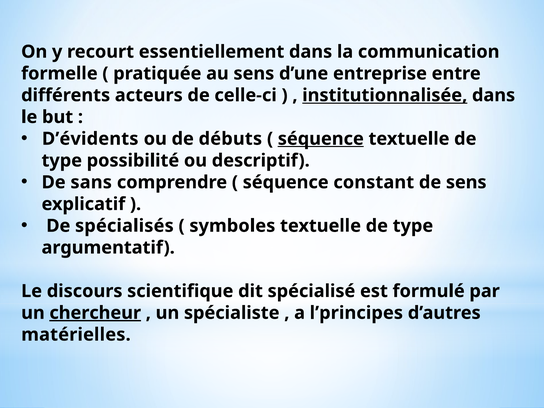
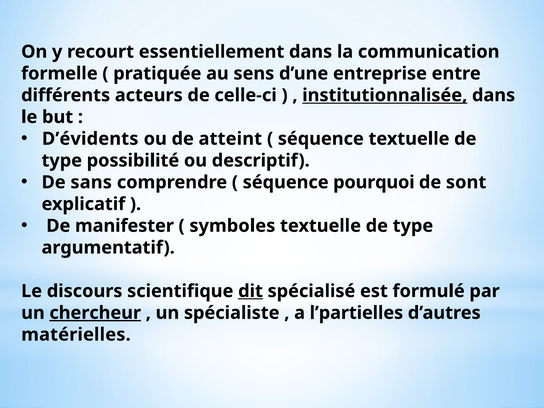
débuts: débuts -> atteint (230, 139)
séquence underline: present -> none (321, 139)
constant: constant -> pourquoi (374, 182)
de sens: sens -> sont (466, 182)
spécialisés: spécialisés -> manifester (124, 226)
dit underline: none -> present (251, 291)
l’principes: l’principes -> l’partielles (356, 313)
